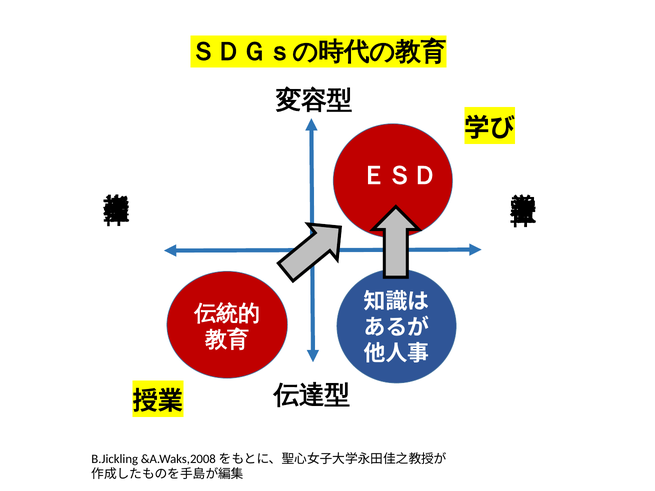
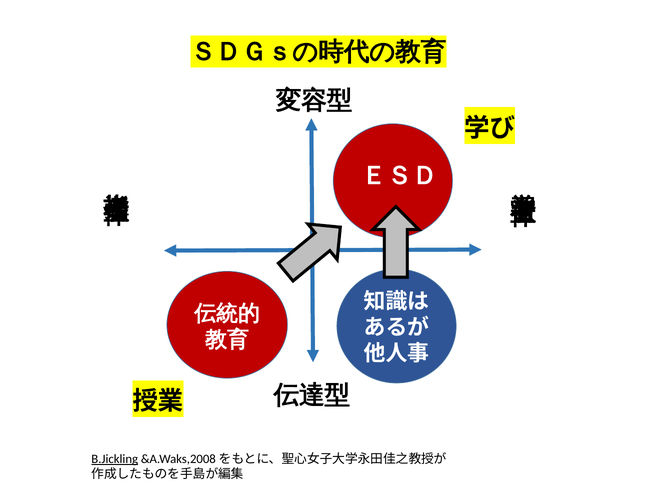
B.Jickling underline: none -> present (115, 459)
